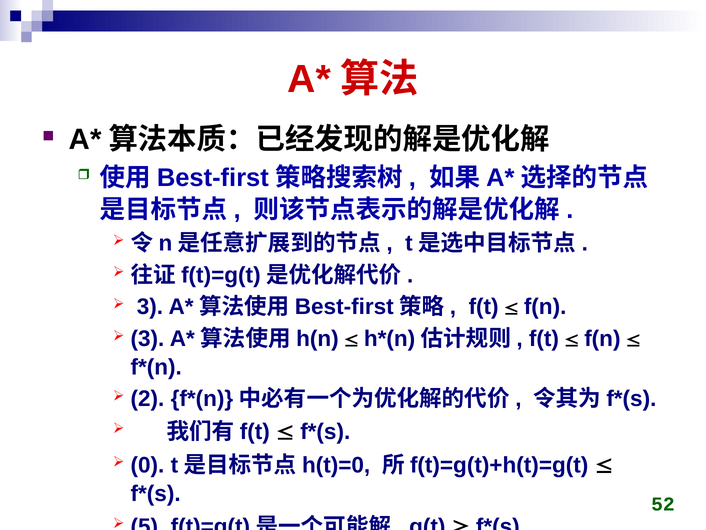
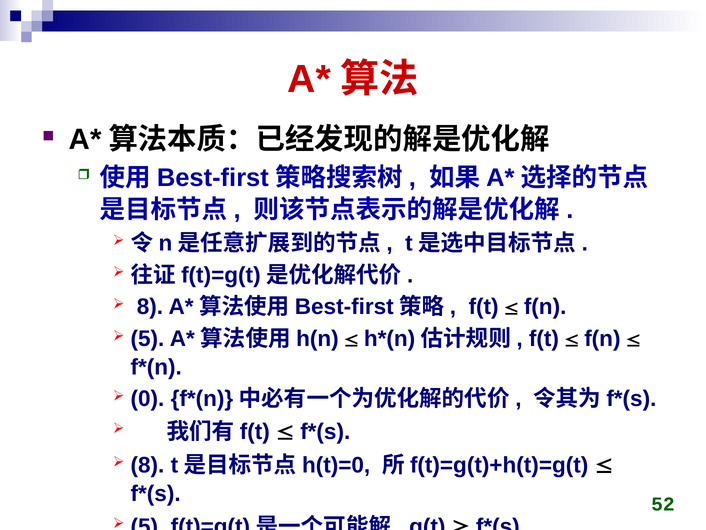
3: 3 -> 8 (150, 307)
3: 3 -> 5 (147, 338)
2: 2 -> 0 (147, 399)
0: 0 -> 8 (147, 465)
